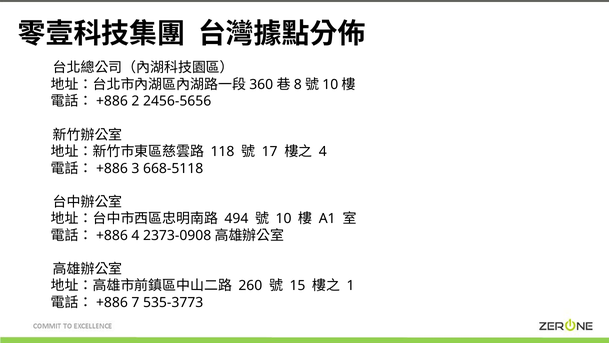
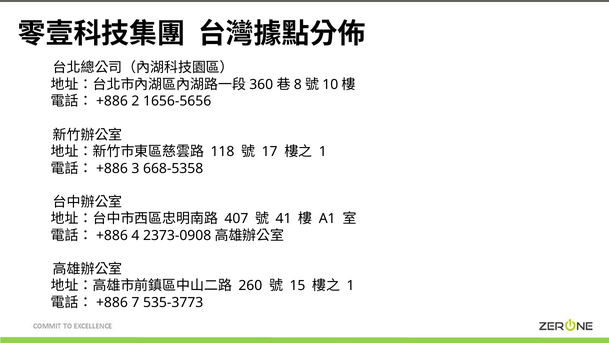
2456-5656: 2456-5656 -> 1656-5656 (177, 101)
4: 4 -> 1 (323, 151)
668-5118: 668-5118 -> 668-5358 (173, 168)
494: 494 -> 407 (236, 218)
10: 10 -> 41 (284, 218)
